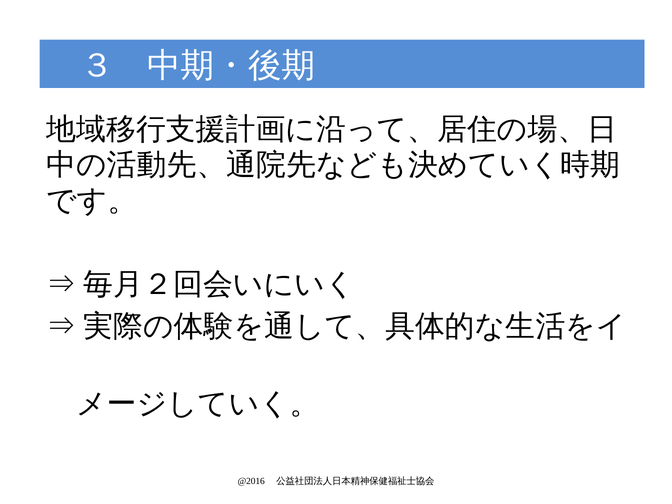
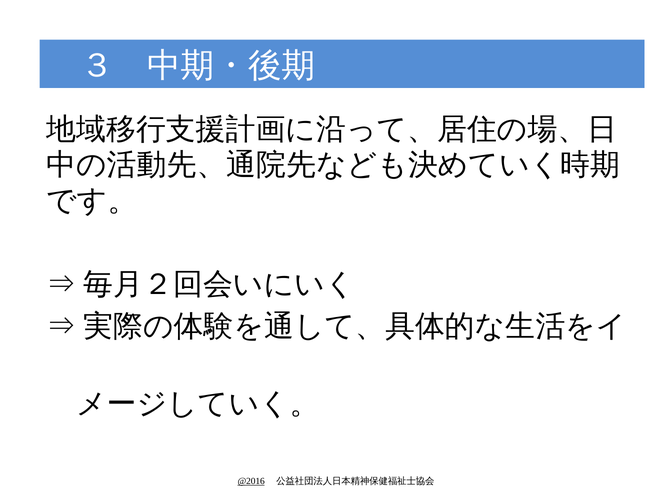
@2016 underline: none -> present (251, 481)
